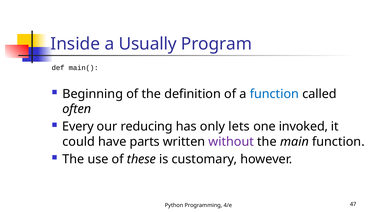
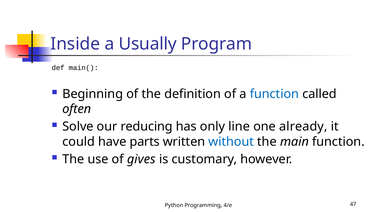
Every: Every -> Solve (78, 127)
lets: lets -> line (239, 127)
invoked: invoked -> already (303, 127)
without colour: purple -> blue (231, 142)
these: these -> gives (141, 160)
